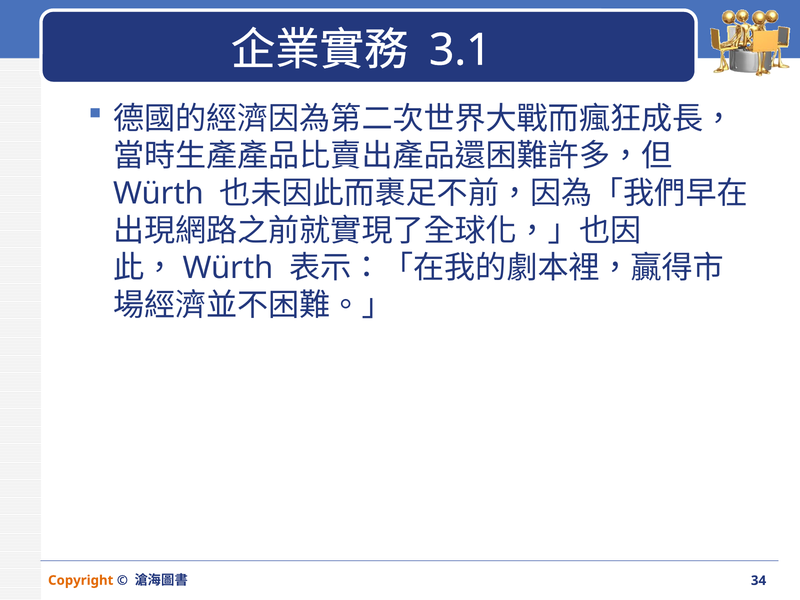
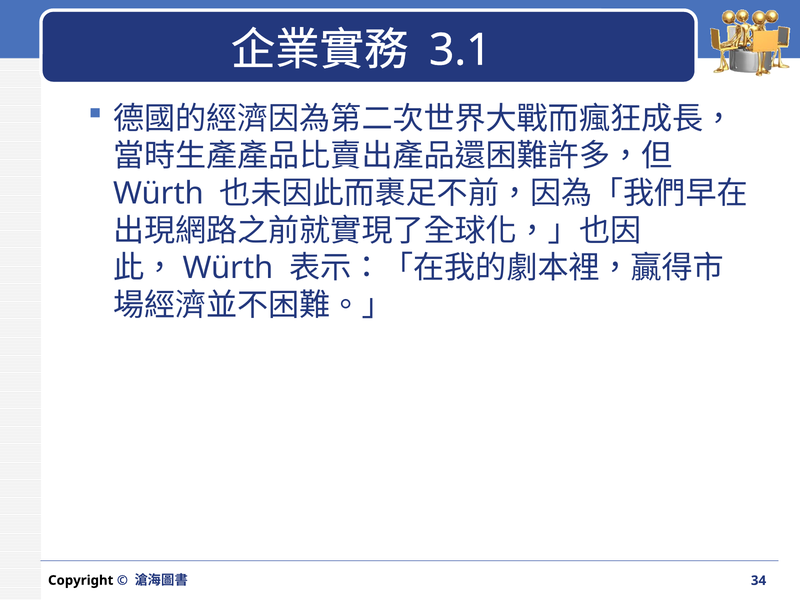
Copyright colour: orange -> black (81, 580)
